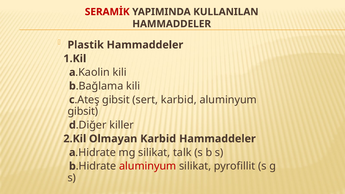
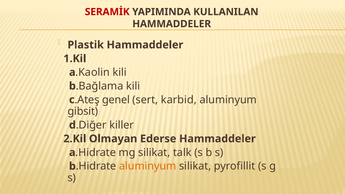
gibsit: gibsit -> genel (116, 100)
Olmayan Karbid: Karbid -> Ederse (158, 139)
aluminyum colour: red -> orange (148, 166)
